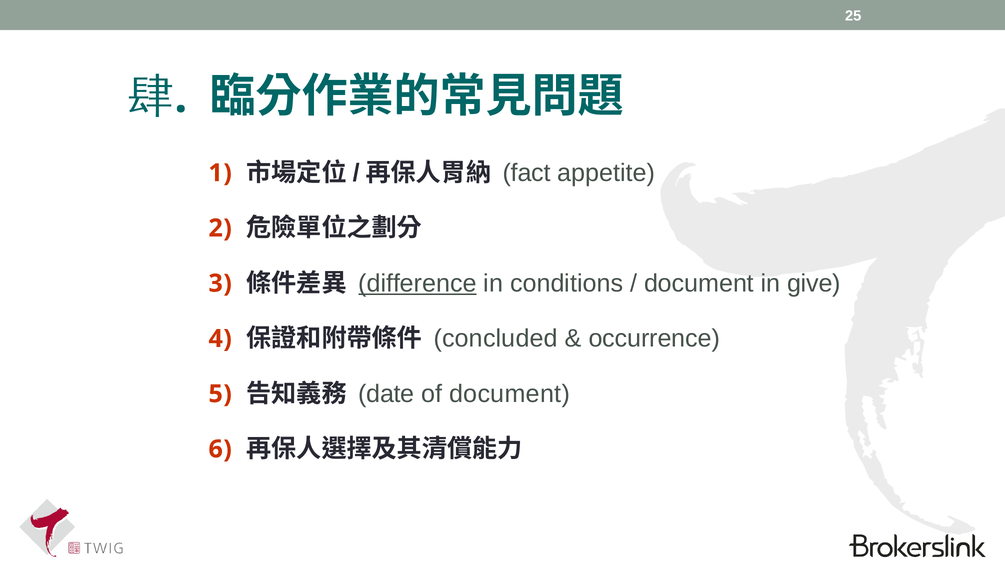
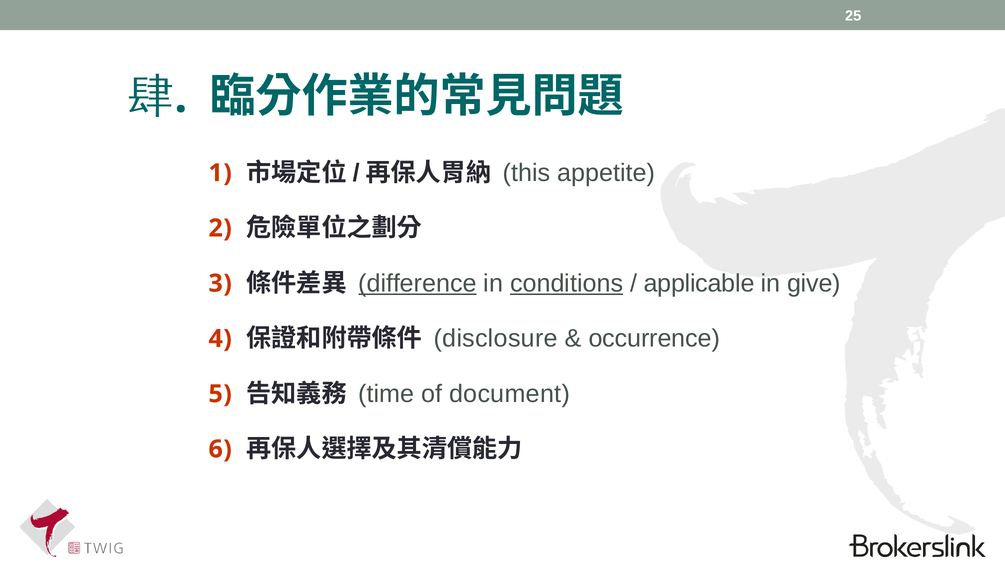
fact: fact -> this (527, 173)
conditions underline: none -> present (567, 284)
document: document -> applicable (699, 284)
concluded: concluded -> disclosure (496, 339)
date: date -> time (386, 394)
